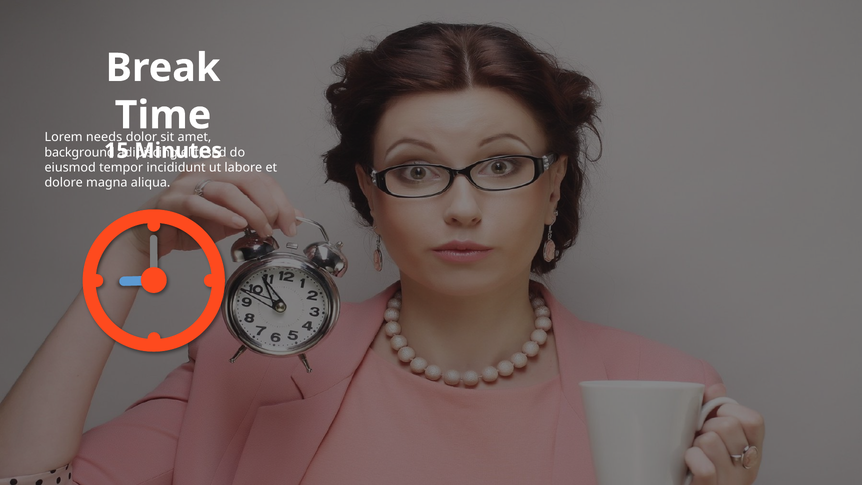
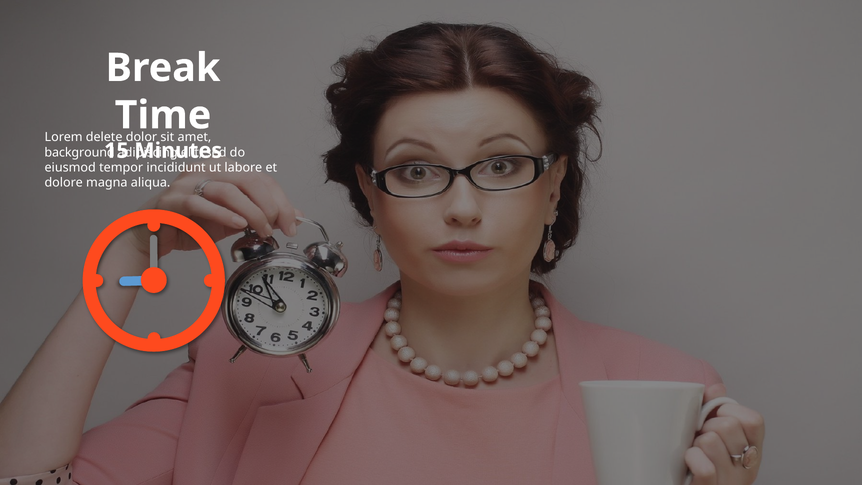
needs: needs -> delete (104, 137)
